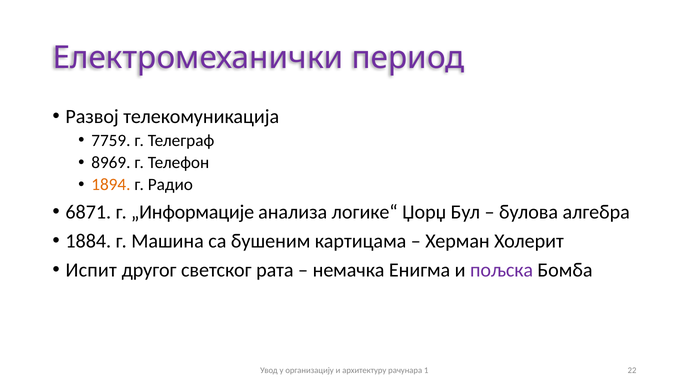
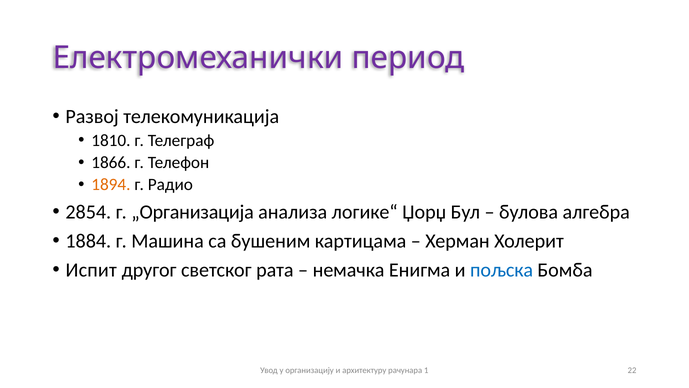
7759: 7759 -> 1810 (111, 140)
8969: 8969 -> 1866 (111, 162)
6871: 6871 -> 2854 (88, 212)
„Информације: „Информације -> „Организација (193, 212)
пољска colour: purple -> blue (502, 270)
